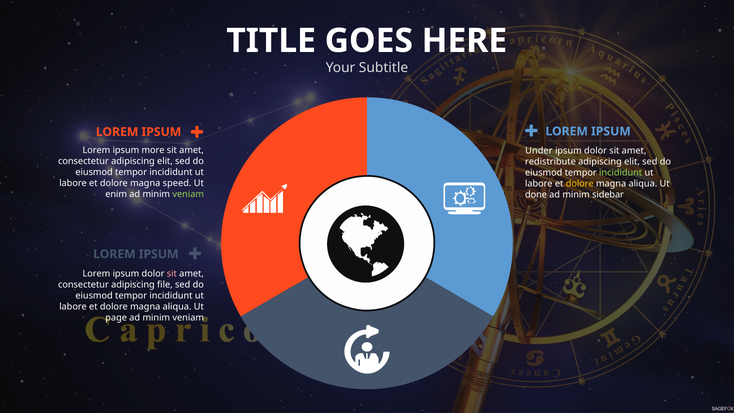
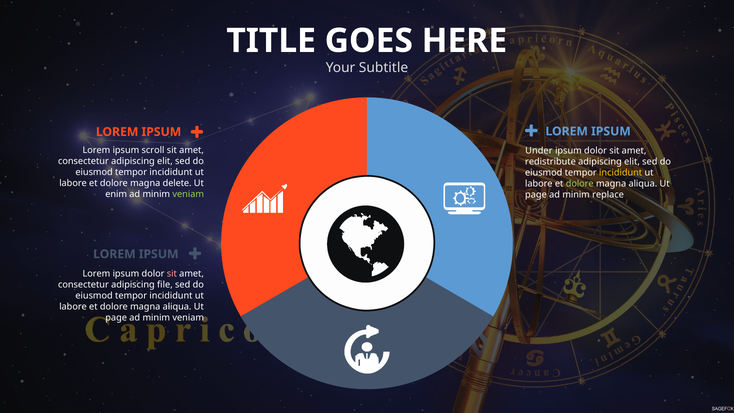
more: more -> scroll (153, 150)
incididunt colour: light green -> yellow (621, 173)
speed: speed -> delete (177, 183)
dolore colour: yellow -> light green (580, 184)
done: done -> page (536, 195)
sidebar: sidebar -> replace (608, 195)
